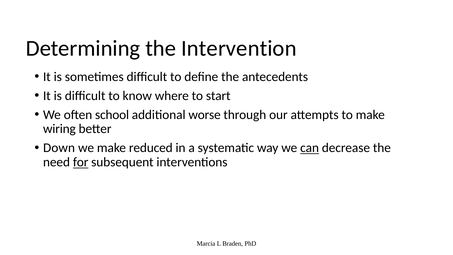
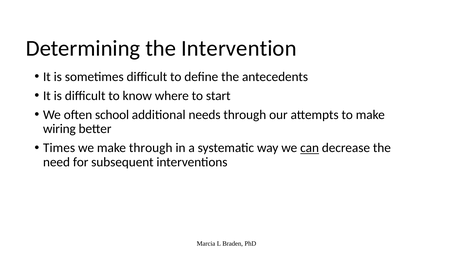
worse: worse -> needs (205, 115)
Down: Down -> Times (59, 148)
make reduced: reduced -> through (151, 148)
for underline: present -> none (81, 162)
